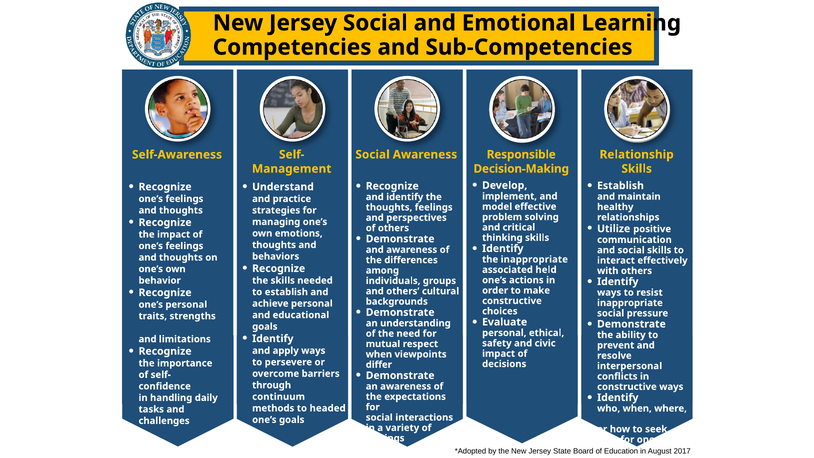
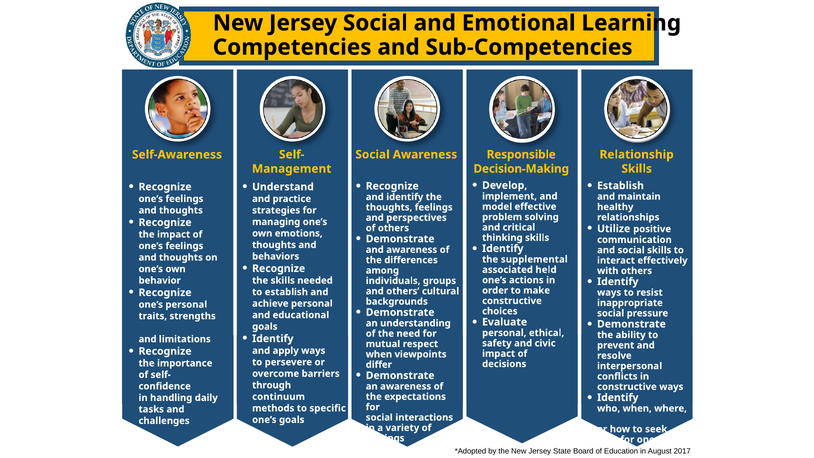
the inappropriate: inappropriate -> supplemental (534, 259)
headed: headed -> specific (328, 408)
